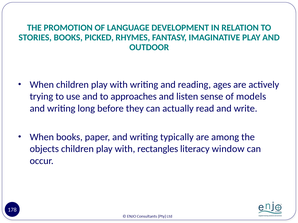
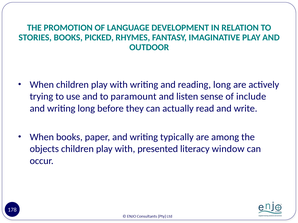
reading ages: ages -> long (222, 85)
approaches: approaches -> paramount (134, 97)
models: models -> include (251, 97)
rectangles: rectangles -> presented (158, 149)
